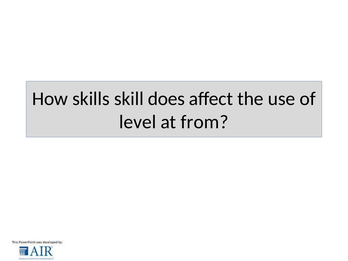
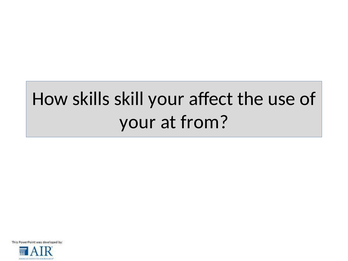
skill does: does -> your (166, 99)
level: level -> your (138, 122)
